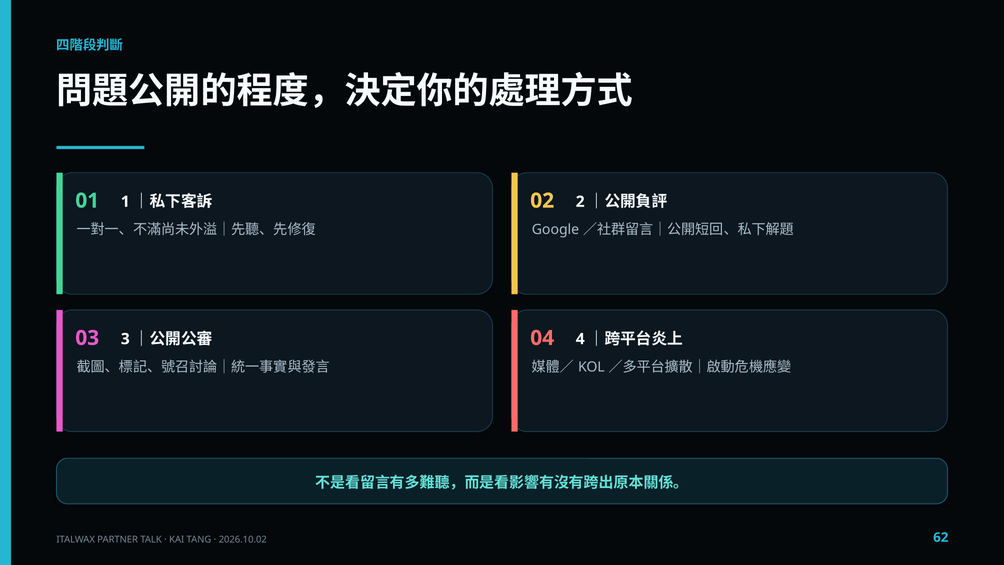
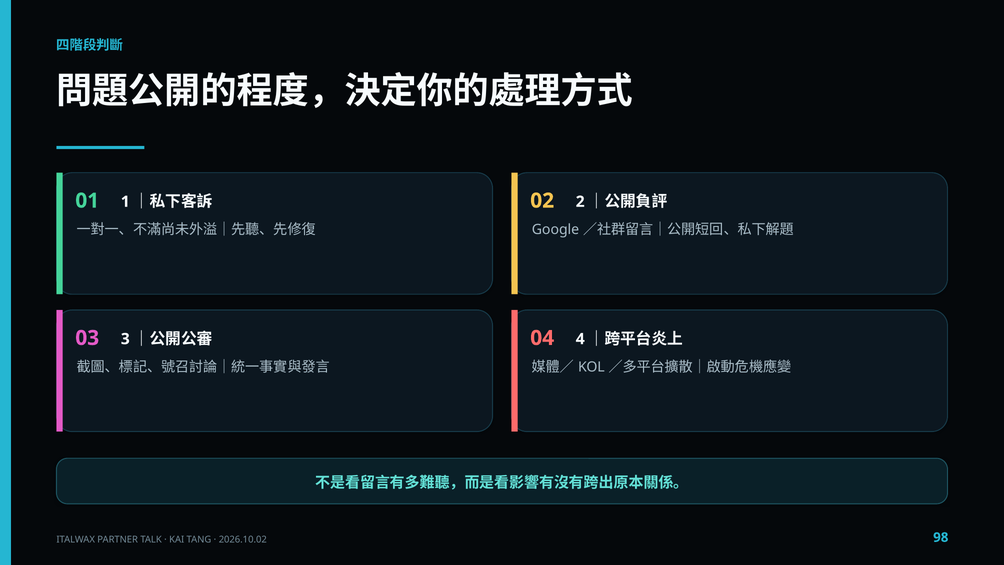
62: 62 -> 98 (941, 537)
